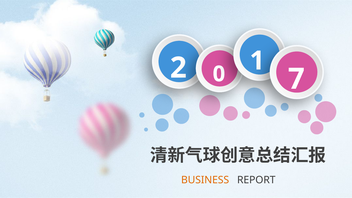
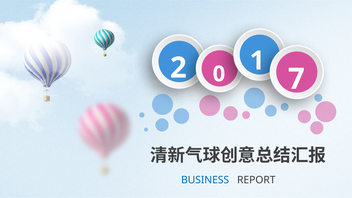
BUSINESS colour: orange -> blue (205, 180)
